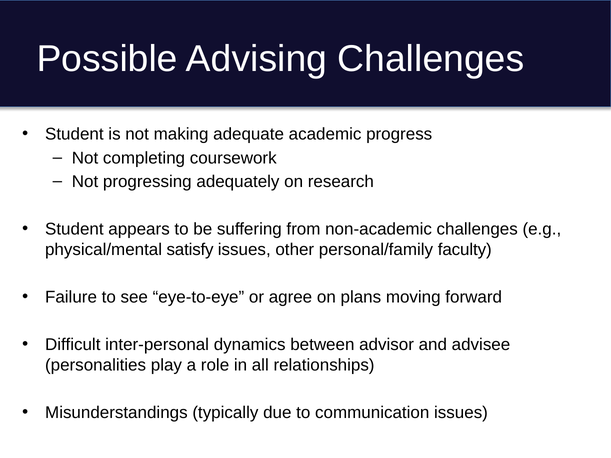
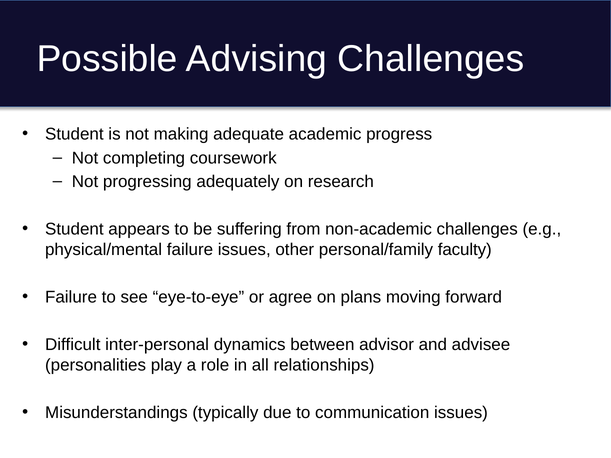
physical/mental satisfy: satisfy -> failure (190, 250)
